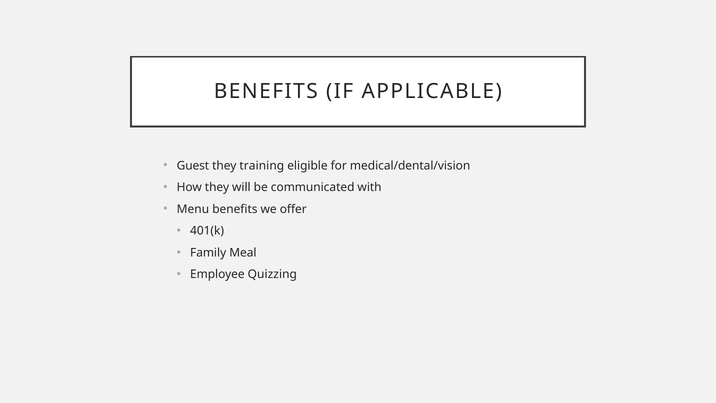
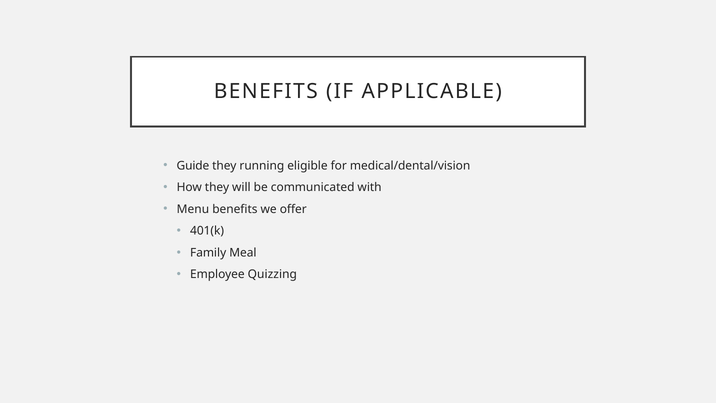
Guest: Guest -> Guide (193, 166)
training: training -> running (262, 166)
